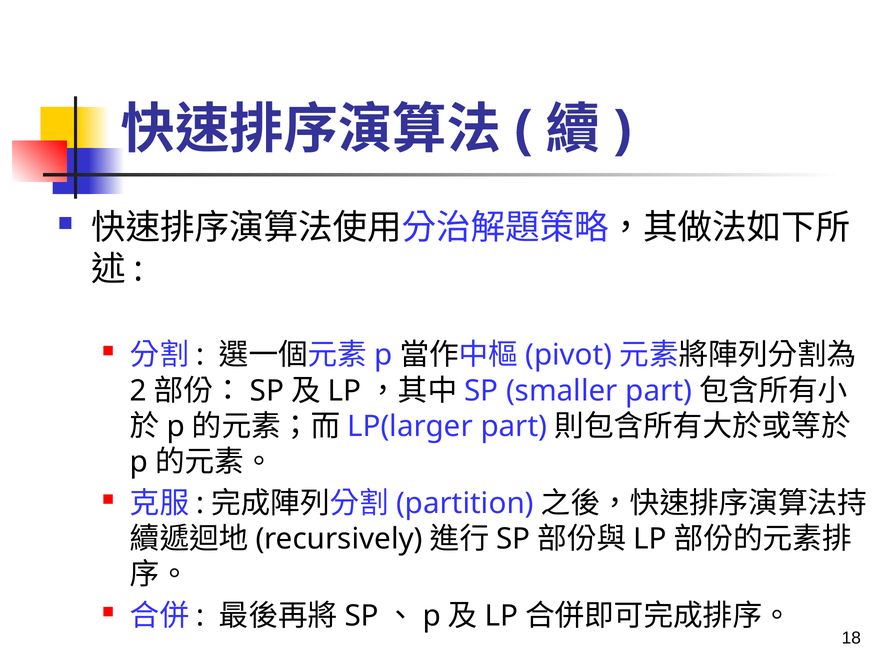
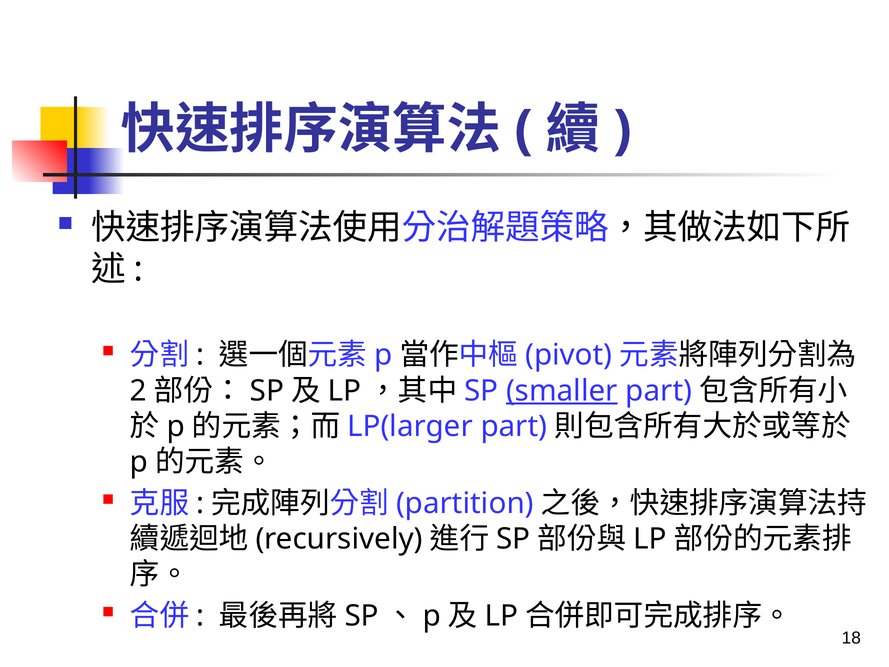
smaller underline: none -> present (562, 391)
